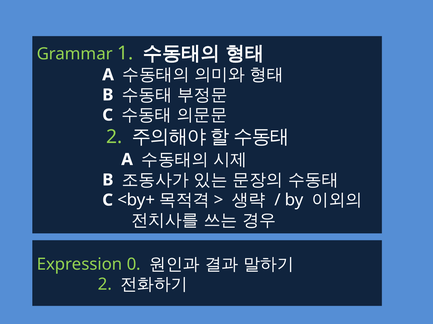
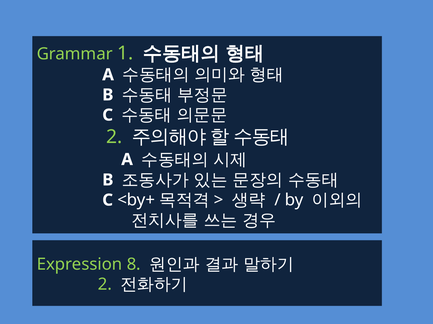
0: 0 -> 8 (134, 265)
